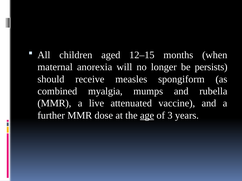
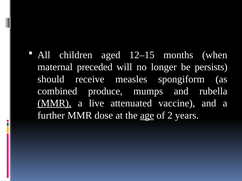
anorexia: anorexia -> preceded (95, 67)
myalgia: myalgia -> produce (105, 91)
MMR underline: none -> present (54, 104)
3: 3 -> 2 (170, 116)
